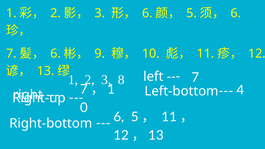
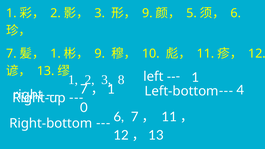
6: 6 -> 9 (147, 13)
6: 6 -> 1 (56, 54)
8 7: 7 -> 1 (195, 77)
6 5: 5 -> 7 (135, 117)
